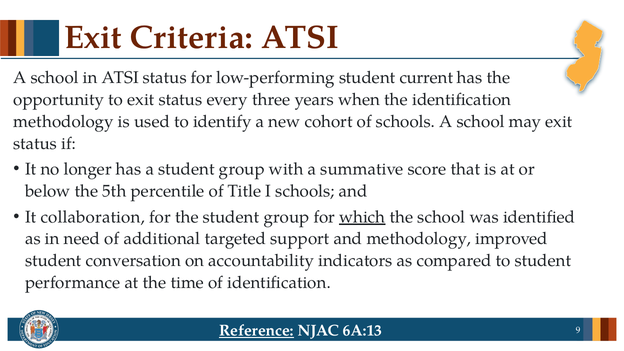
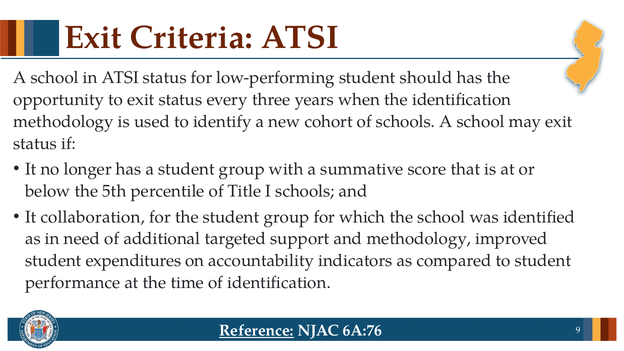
current: current -> should (426, 78)
which underline: present -> none (362, 217)
conversation: conversation -> expenditures (133, 261)
6A:13: 6A:13 -> 6A:76 (362, 331)
